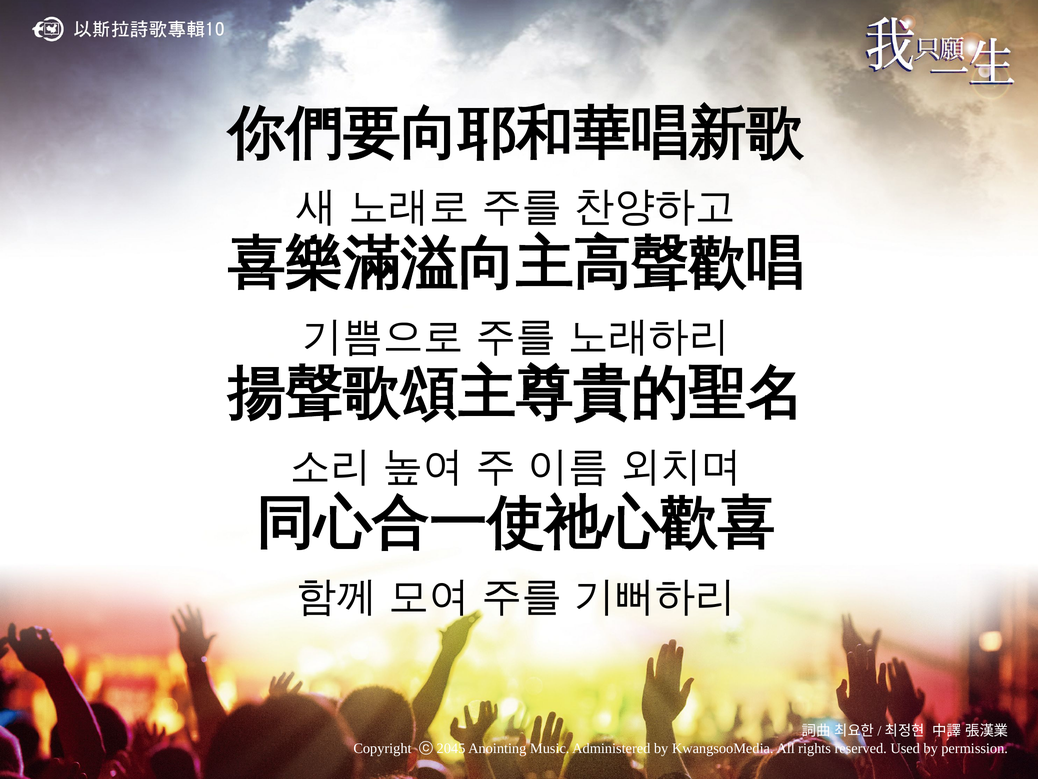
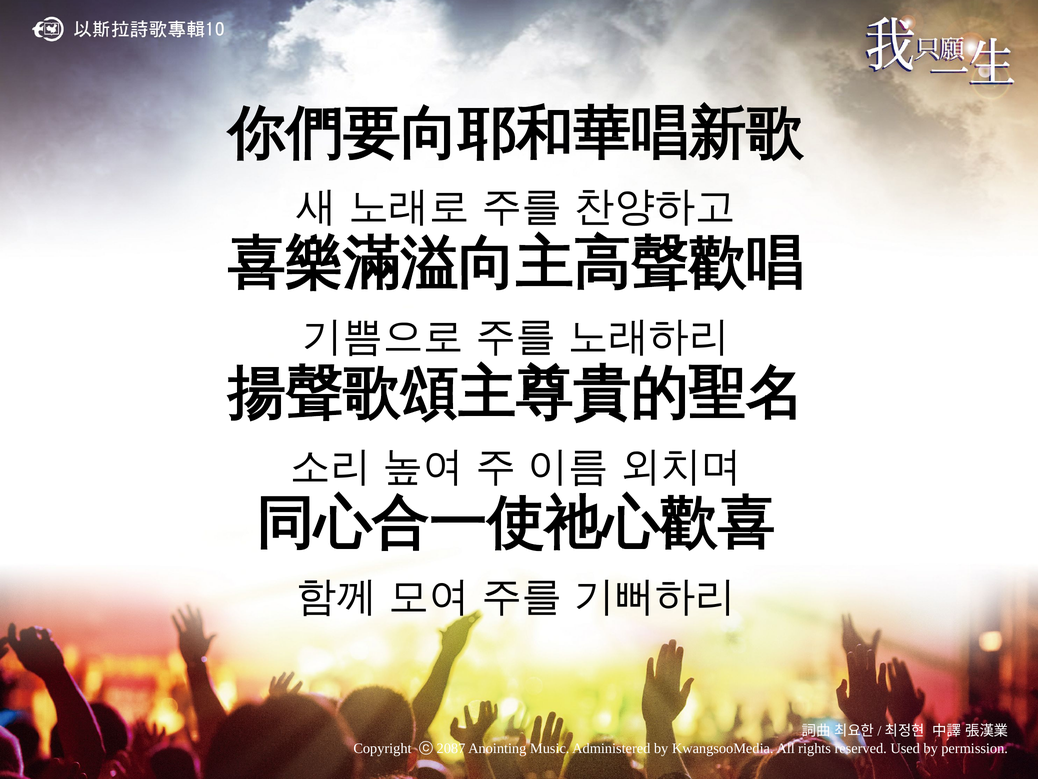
2045: 2045 -> 2087 (451, 748)
